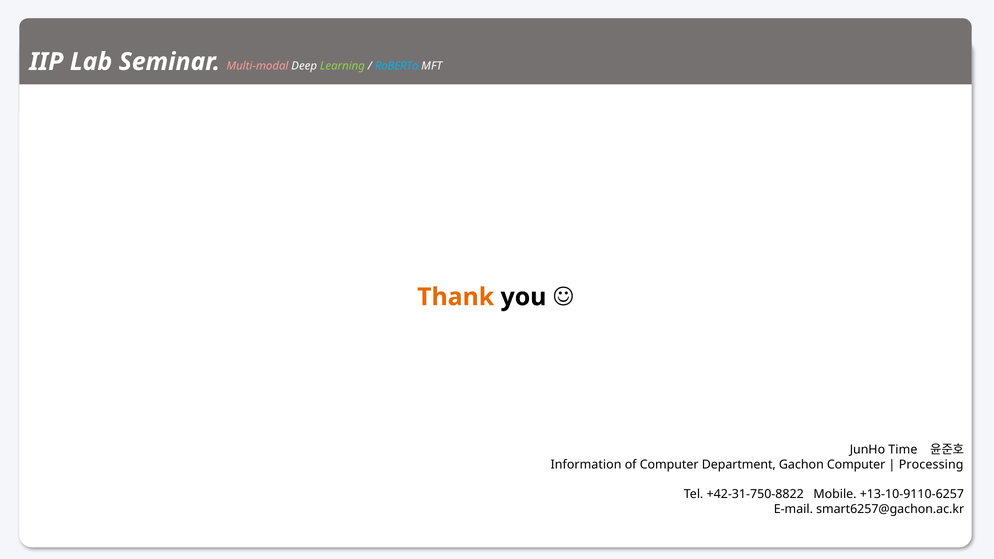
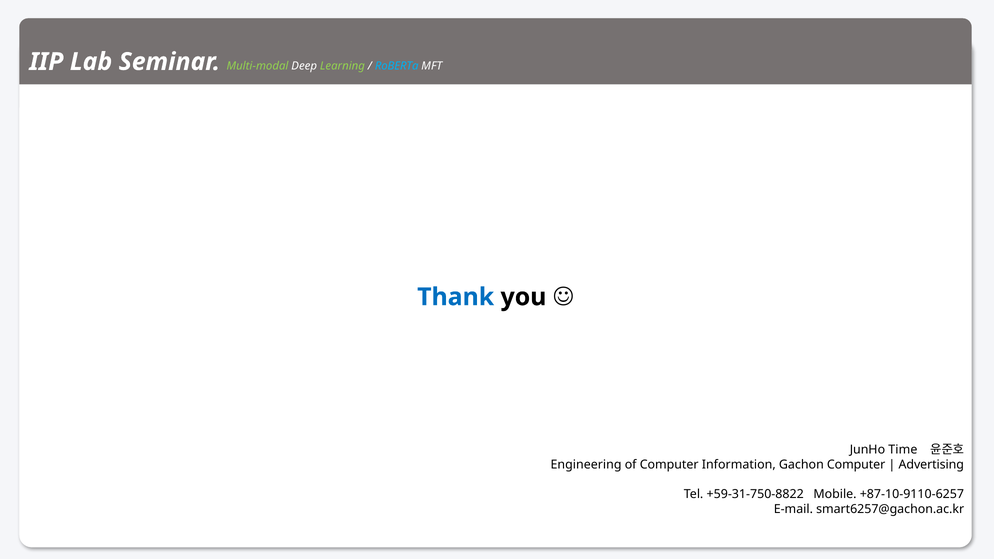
Multi-modal colour: pink -> light green (257, 66)
Thank colour: orange -> blue (456, 297)
Information: Information -> Engineering (586, 465)
Department: Department -> Information (739, 465)
Processing: Processing -> Advertising (931, 465)
+42-31-750-8822: +42-31-750-8822 -> +59-31-750-8822 (755, 494)
+13-10-9110-6257: +13-10-9110-6257 -> +87-10-9110-6257 (912, 494)
